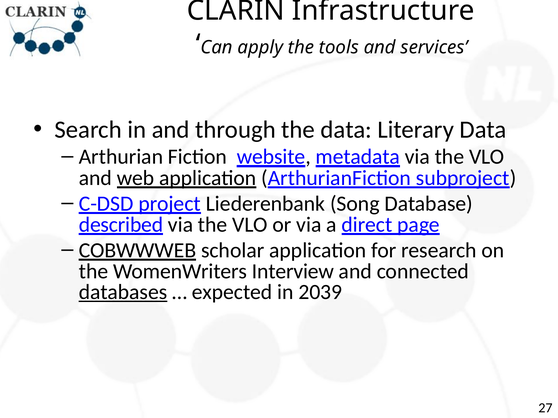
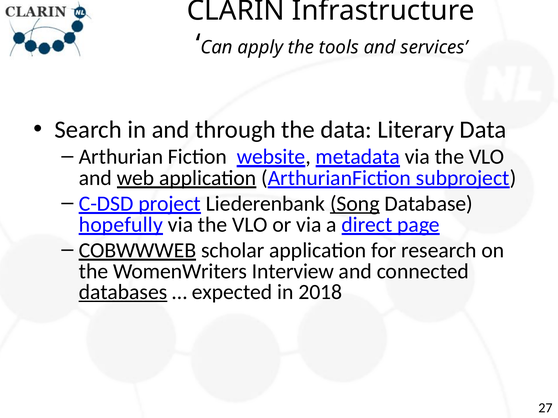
Song underline: none -> present (355, 204)
described: described -> hopefully (121, 225)
2039: 2039 -> 2018 (320, 292)
